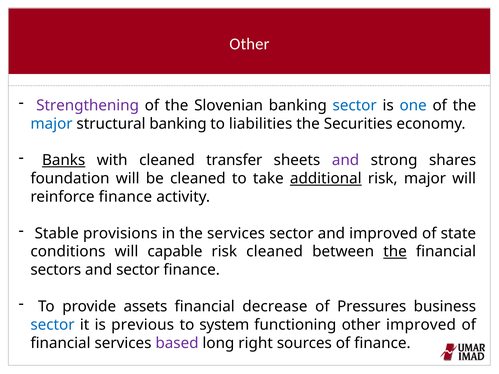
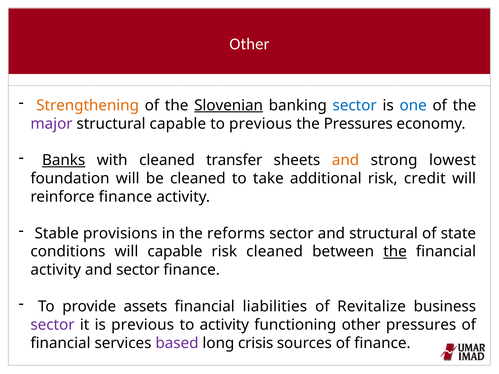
Strengthening colour: purple -> orange (88, 105)
Slovenian underline: none -> present (229, 105)
major colour: blue -> purple (52, 124)
structural banking: banking -> capable (178, 124)
to liabilities: liabilities -> previous (261, 124)
the Securities: Securities -> Pressures (358, 124)
and colour: purple -> orange (346, 160)
shares: shares -> lowest (453, 160)
additional underline: present -> none (326, 179)
risk major: major -> credit (425, 179)
the services: services -> reforms (236, 234)
and improved: improved -> structural (384, 234)
sectors: sectors -> activity (56, 270)
decrease: decrease -> liabilities (275, 307)
Pressures: Pressures -> Revitalize (372, 307)
sector colour: blue -> purple (52, 325)
to system: system -> activity (224, 325)
other improved: improved -> pressures (421, 325)
right: right -> crisis (256, 343)
